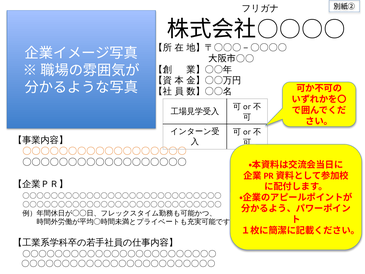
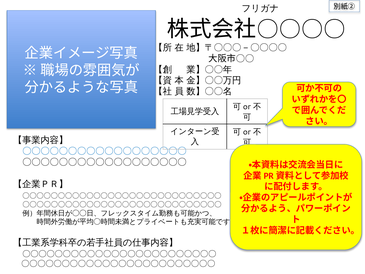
〇〇〇〇〇〇〇〇〇〇〇〇〇〇〇〇〇〇 colour: orange -> blue (104, 151)
